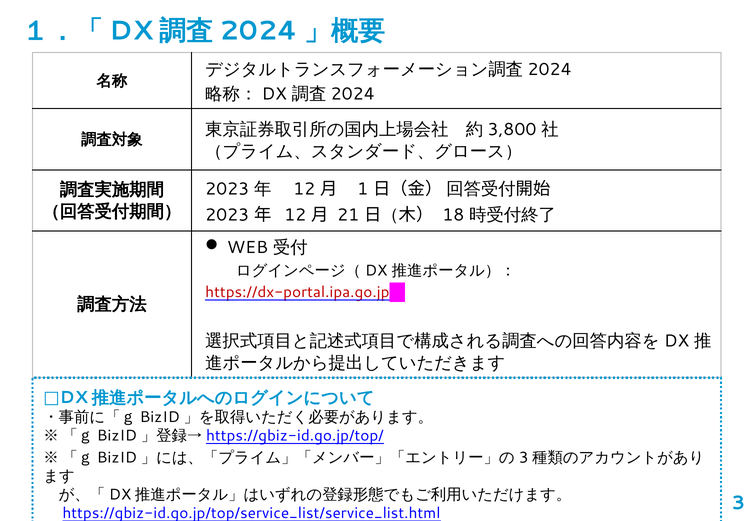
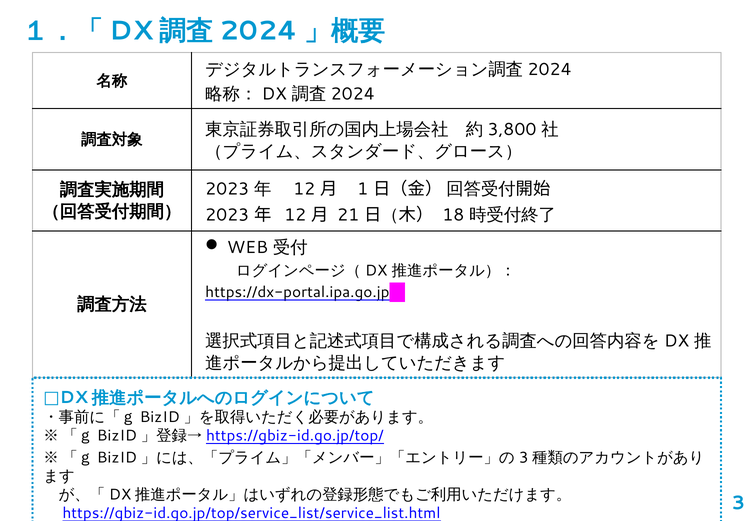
https://dx-portal.ipa.go.jp colour: red -> black (297, 292)
